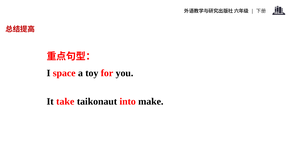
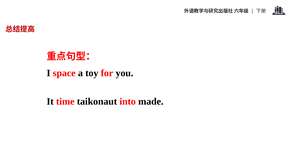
take: take -> time (65, 101)
make: make -> made (151, 101)
